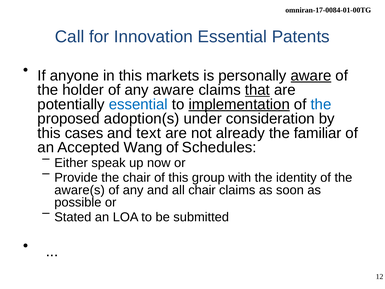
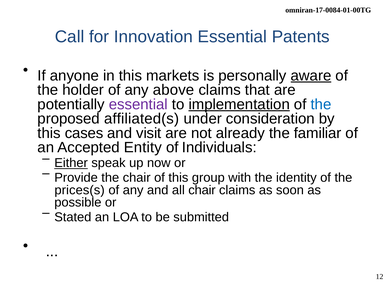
any aware: aware -> above (174, 90)
that underline: present -> none (257, 90)
essential colour: blue -> purple (138, 104)
adoption(s: adoption(s -> affiliated(s (142, 119)
text: text -> visit (149, 133)
Wang: Wang -> Entity (143, 147)
Schedules: Schedules -> Individuals (219, 147)
Either underline: none -> present (71, 163)
aware(s: aware(s -> prices(s (80, 190)
